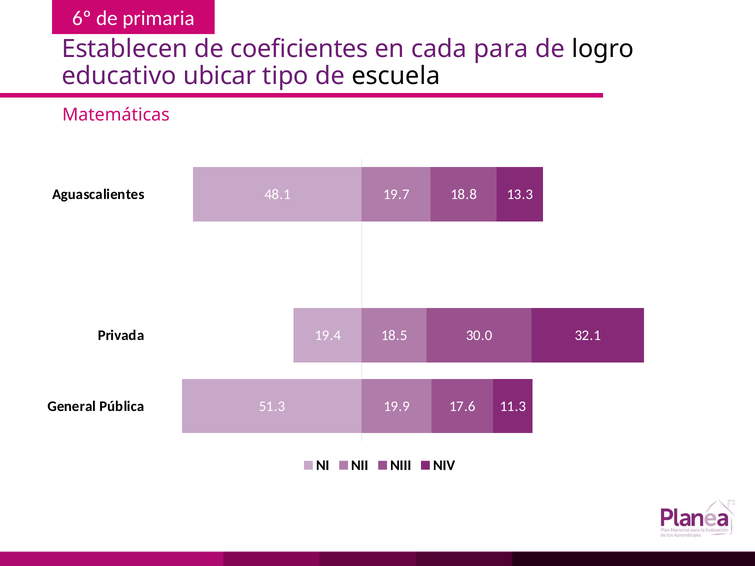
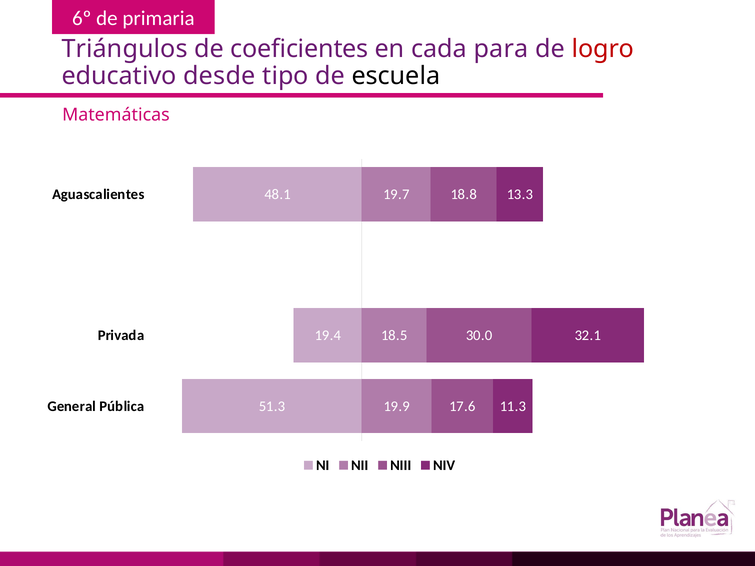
Establecen: Establecen -> Triángulos (125, 49)
logro colour: black -> red (603, 49)
ubicar: ubicar -> desde (219, 76)
